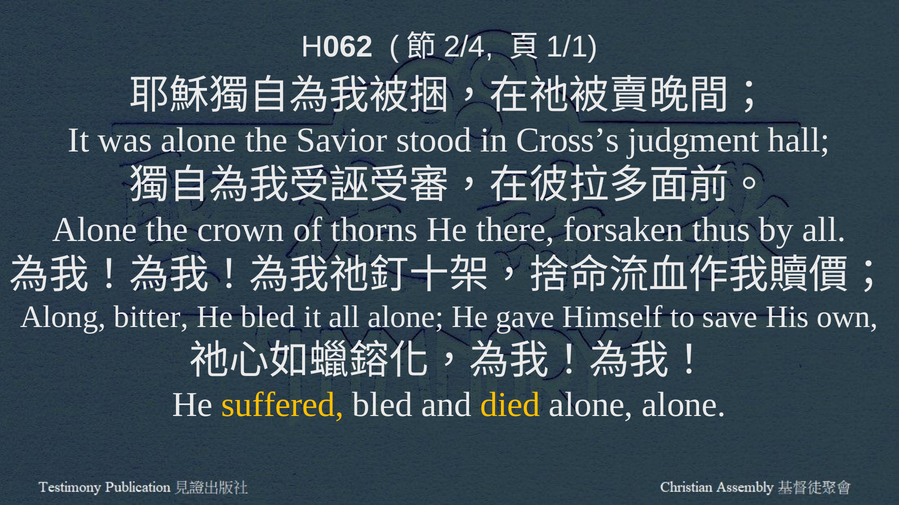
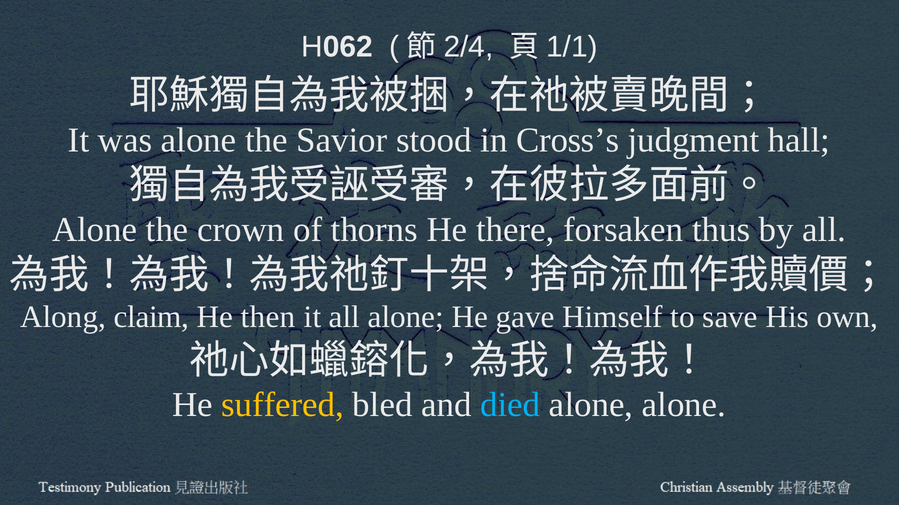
bitter: bitter -> claim (151, 318)
He bled: bled -> then (268, 318)
died colour: yellow -> light blue (510, 405)
